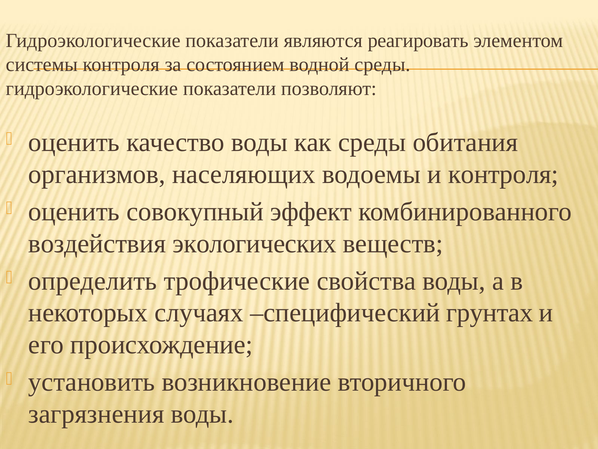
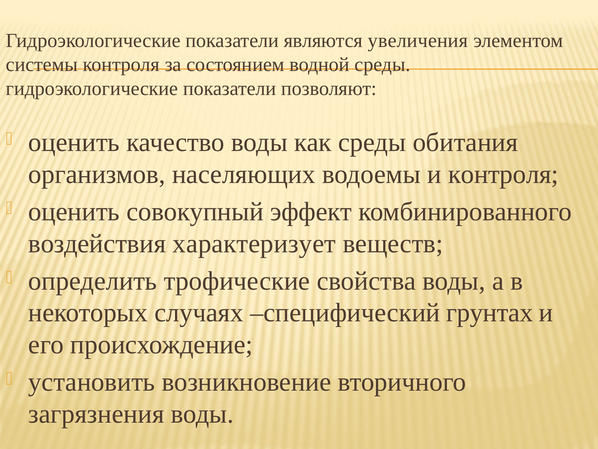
реагировать: реагировать -> увеличения (418, 41)
экологических: экологических -> характеризует (254, 243)
